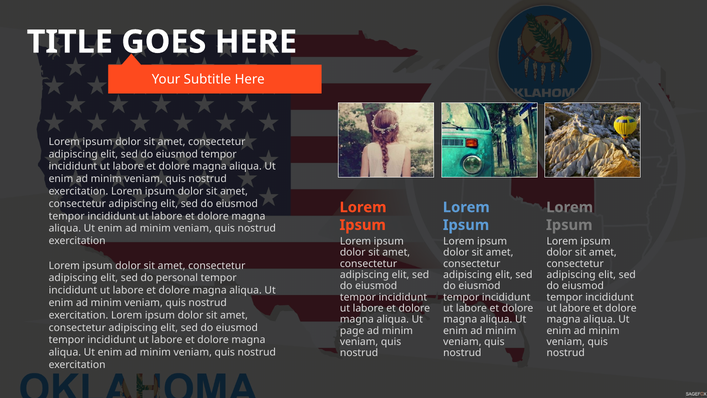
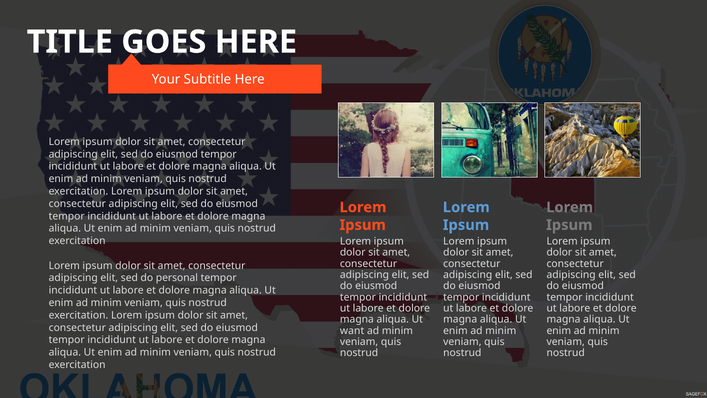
page: page -> want (352, 330)
